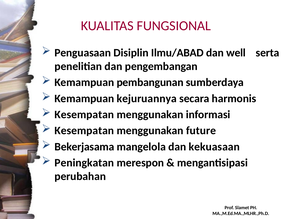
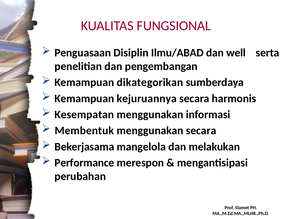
pembangunan: pembangunan -> dikategorikan (150, 82)
Kesempatan: Kesempatan -> Membentuk (84, 131)
menggunakan future: future -> secara (201, 131)
kekuasaan: kekuasaan -> melakukan (214, 147)
Peningkatan: Peningkatan -> Performance (84, 163)
